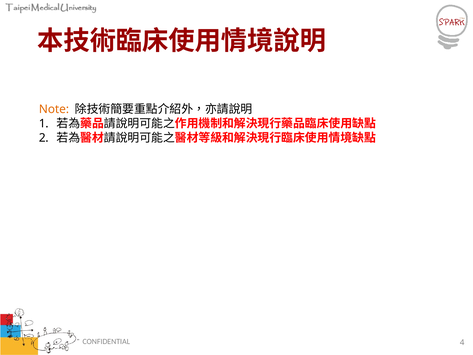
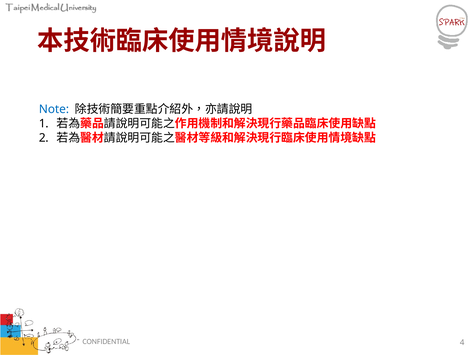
Note colour: orange -> blue (54, 109)
